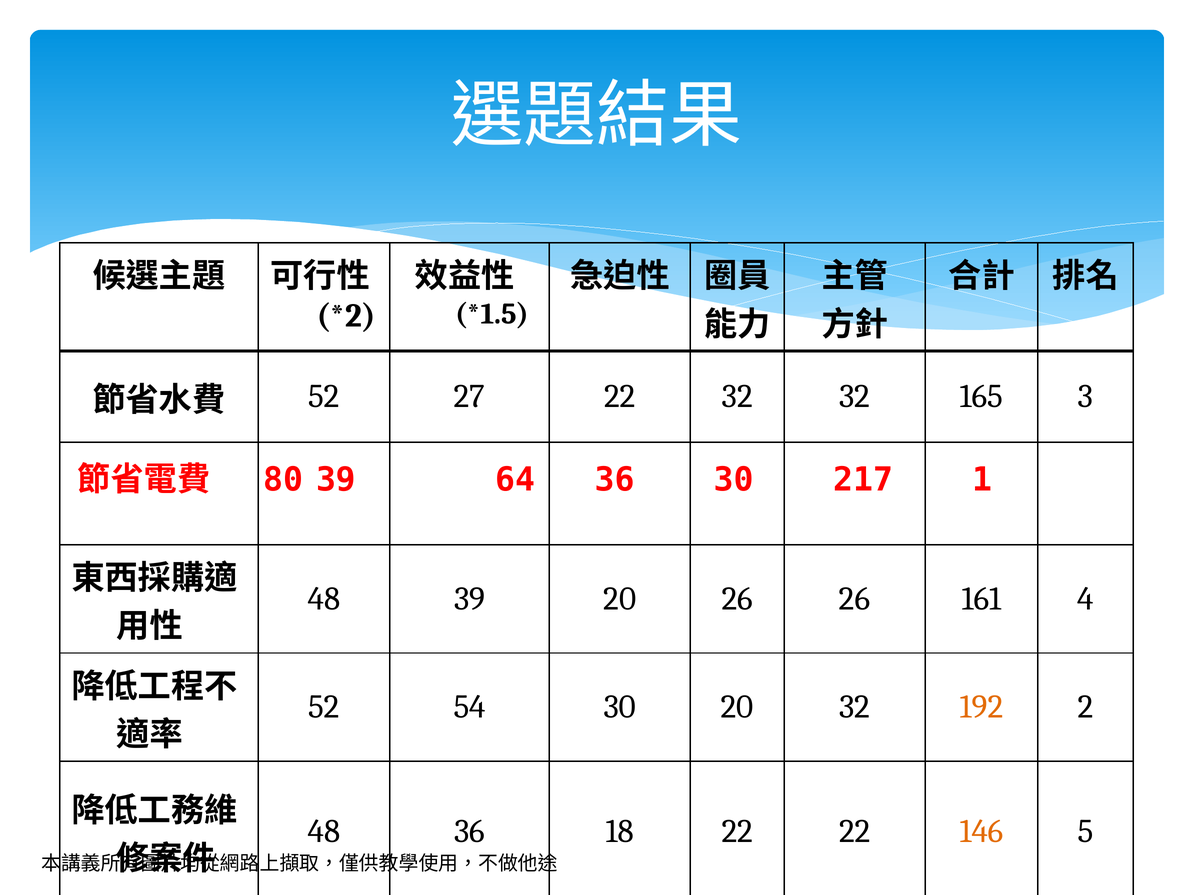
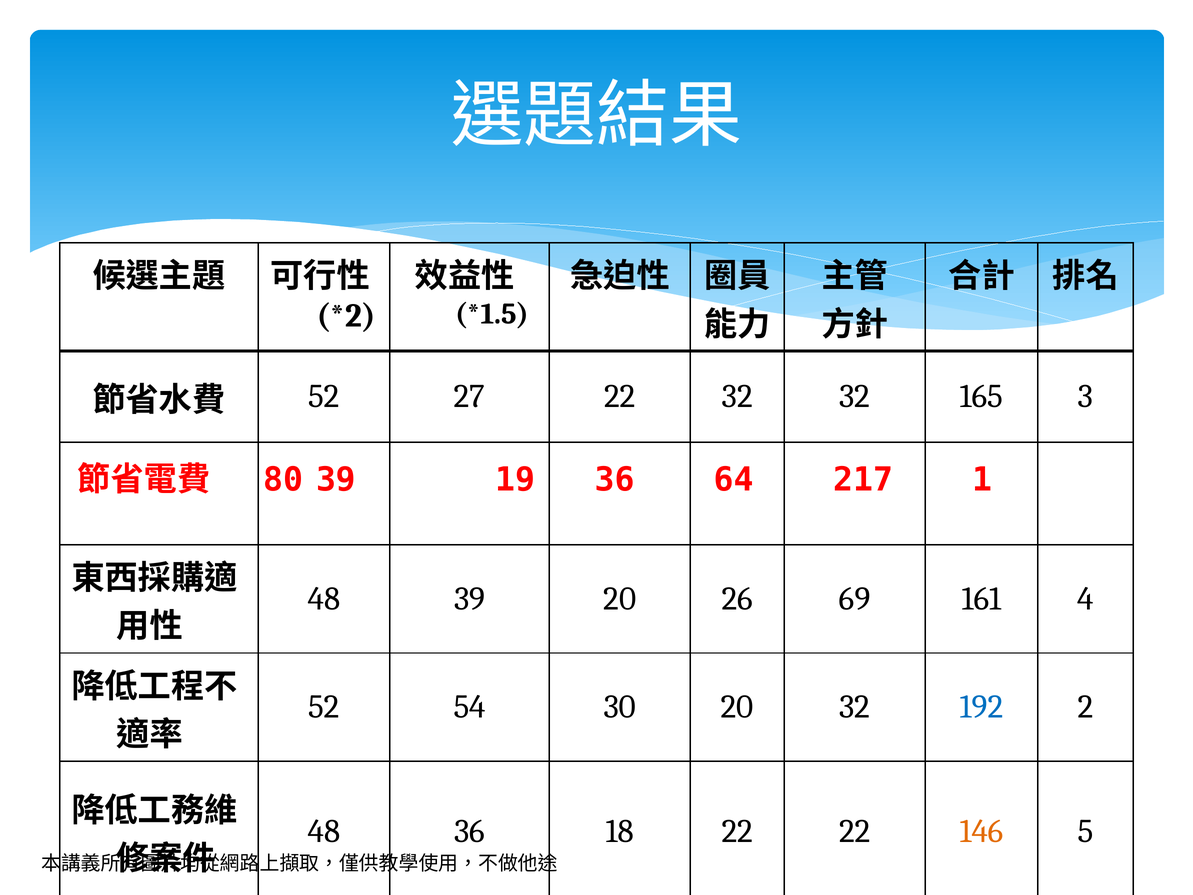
64: 64 -> 19 (515, 480)
36 30: 30 -> 64 (734, 480)
26 26: 26 -> 69 (855, 599)
192 colour: orange -> blue (982, 707)
